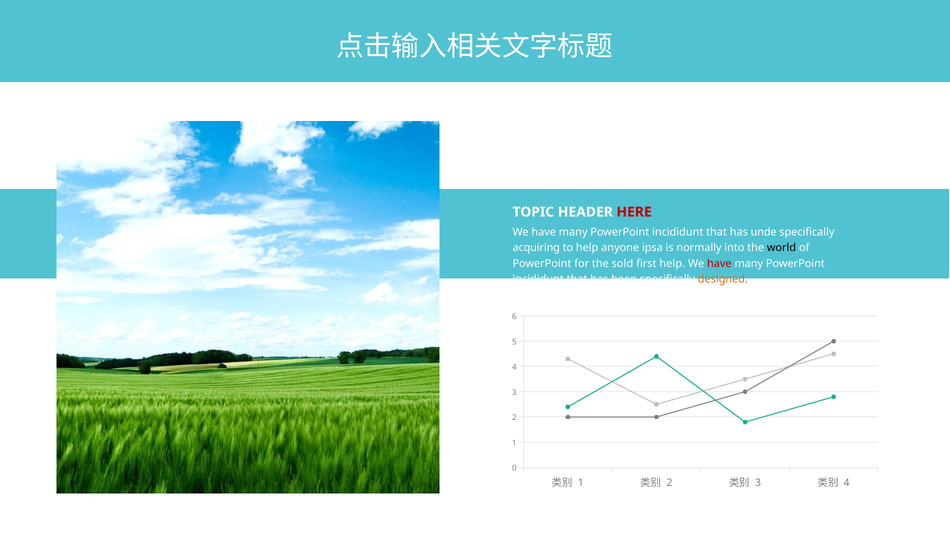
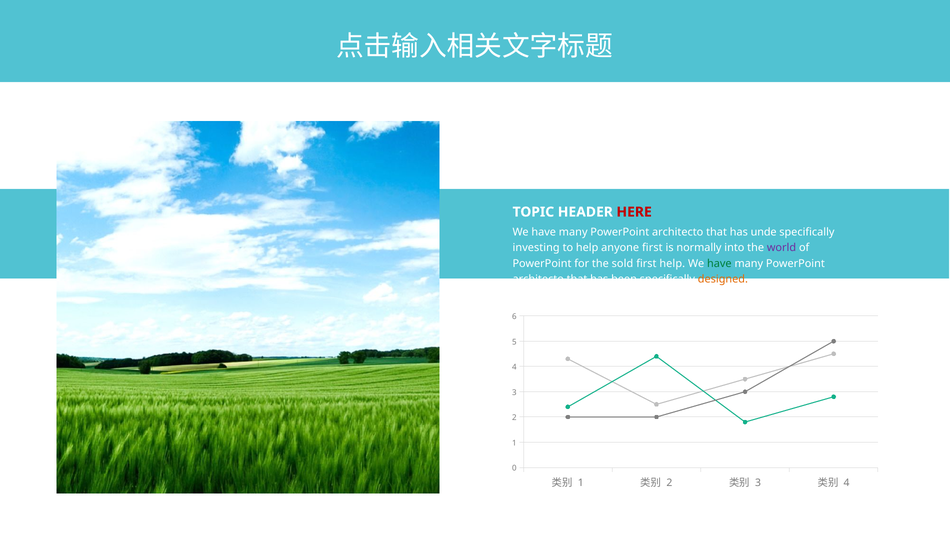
incididunt: incididunt -> architecto (678, 232)
acquiring: acquiring -> investing (536, 248)
anyone ipsa: ipsa -> first (652, 248)
world colour: black -> purple (781, 248)
have colour: red -> green (719, 264)
incididunt: incididunt -> architecto (538, 280)
